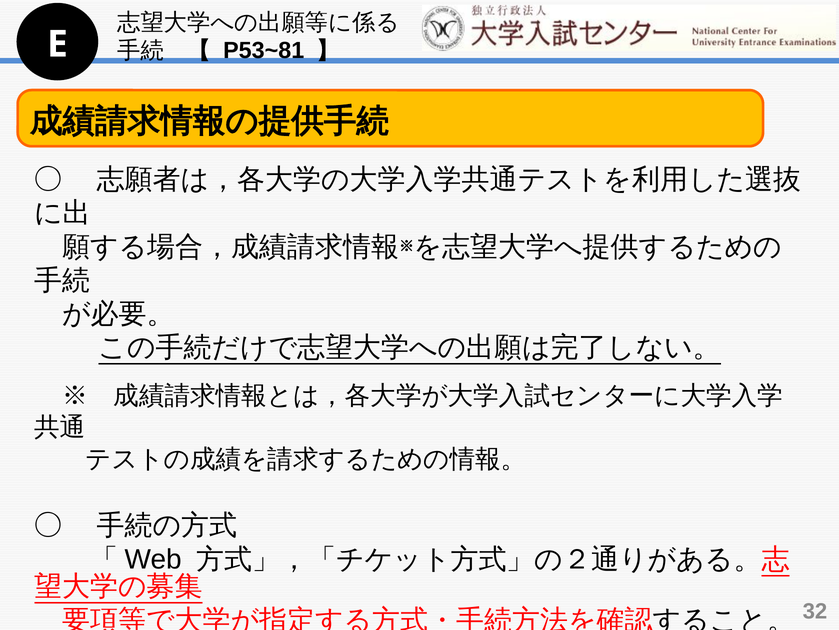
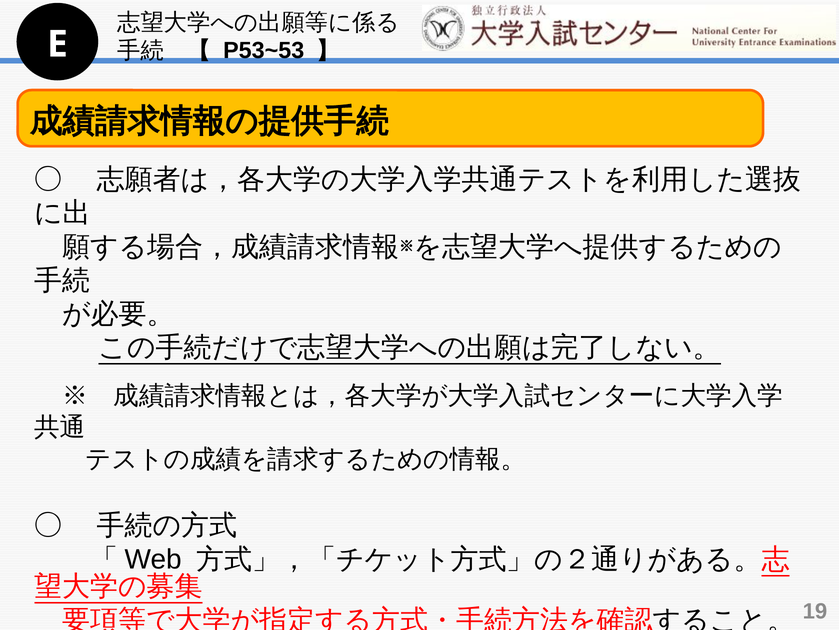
P53~81: P53~81 -> P53~53 (264, 50)
32: 32 -> 19 (815, 611)
